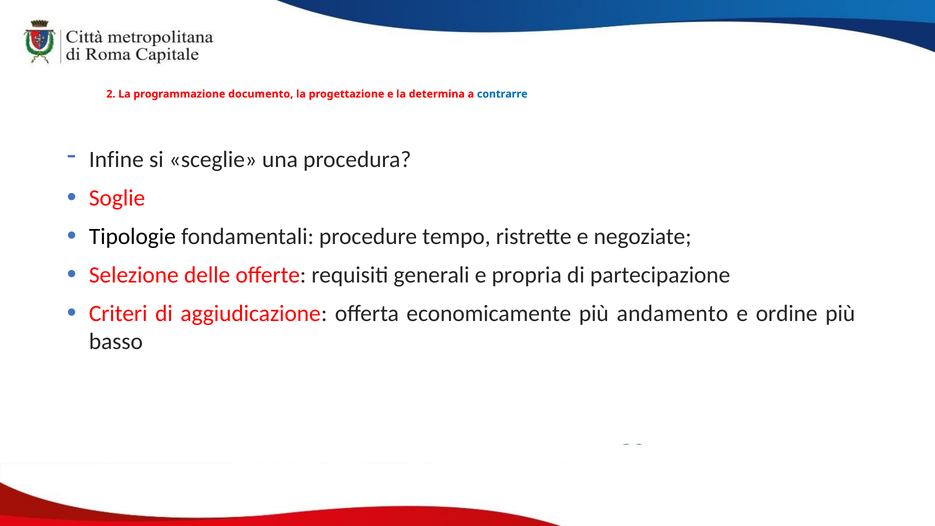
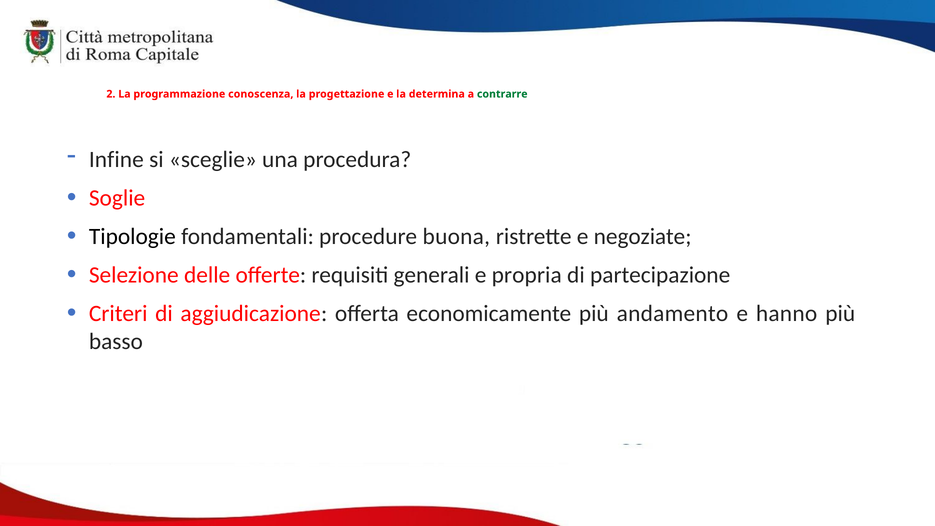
documento: documento -> conoscenza (261, 94)
contrarre colour: blue -> green (502, 94)
tempo: tempo -> buona (456, 236)
ordine: ordine -> hanno (787, 314)
